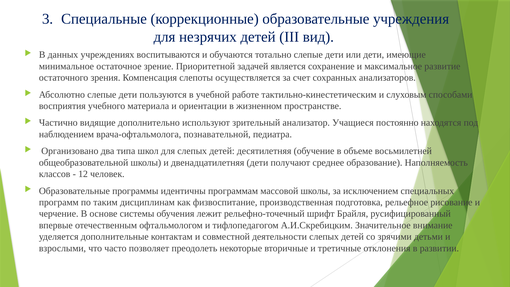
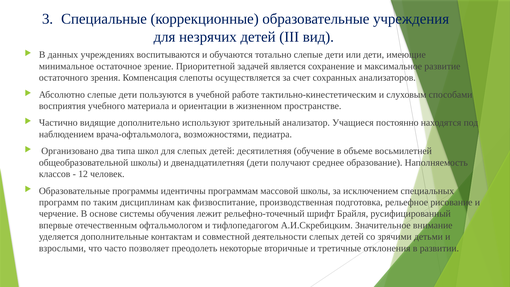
познавательной: познавательной -> возможностями (217, 134)
